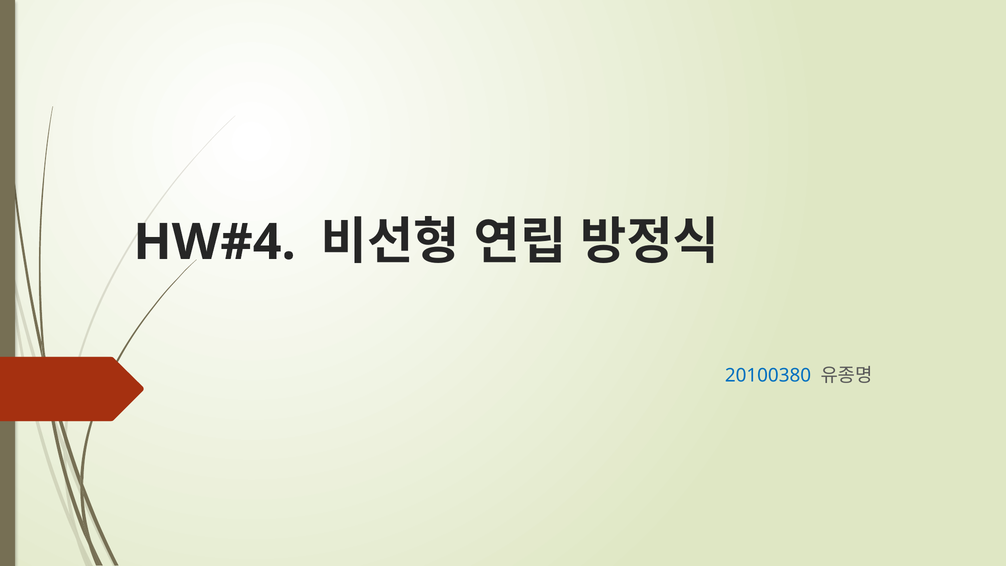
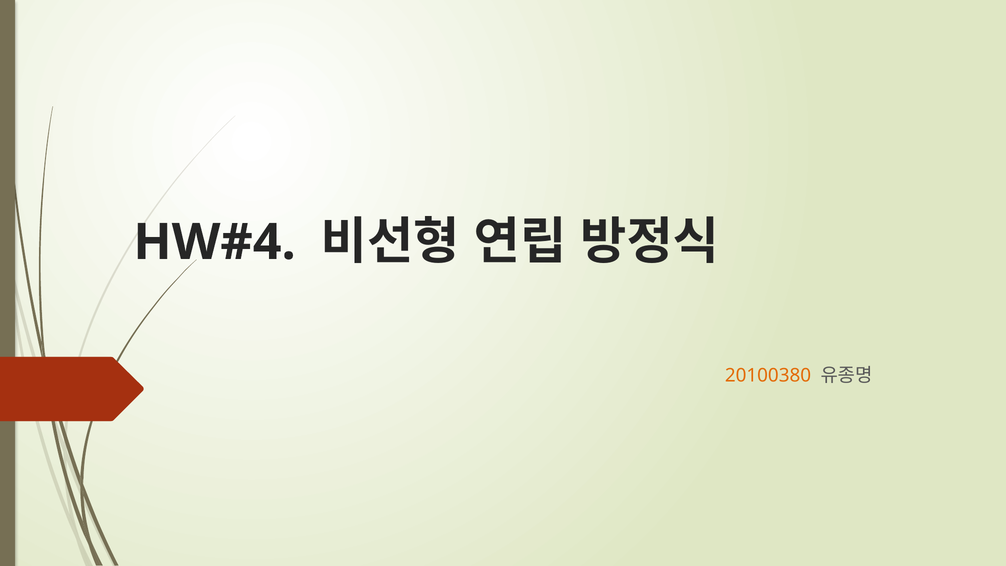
20100380 colour: blue -> orange (768, 376)
